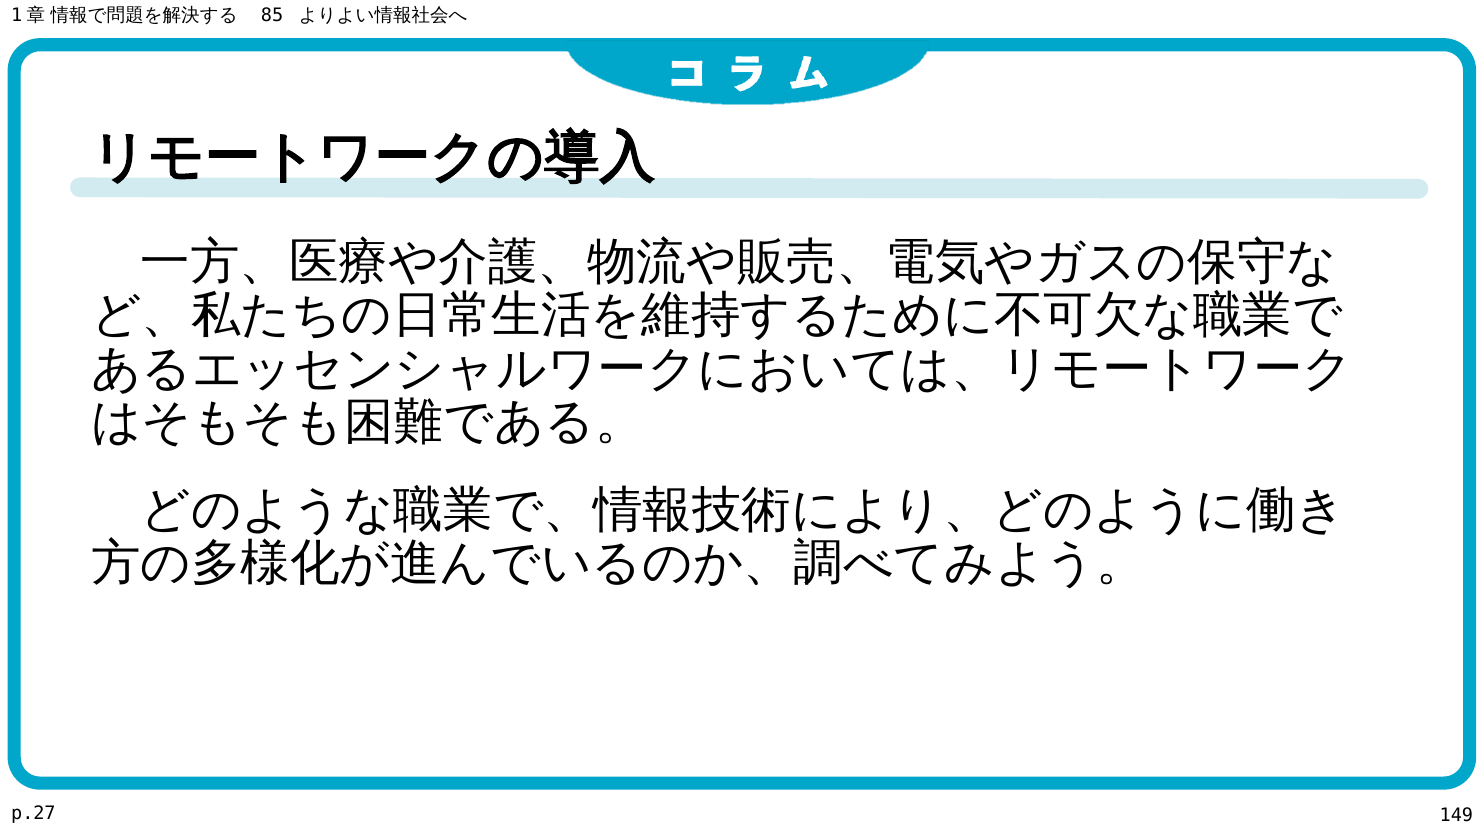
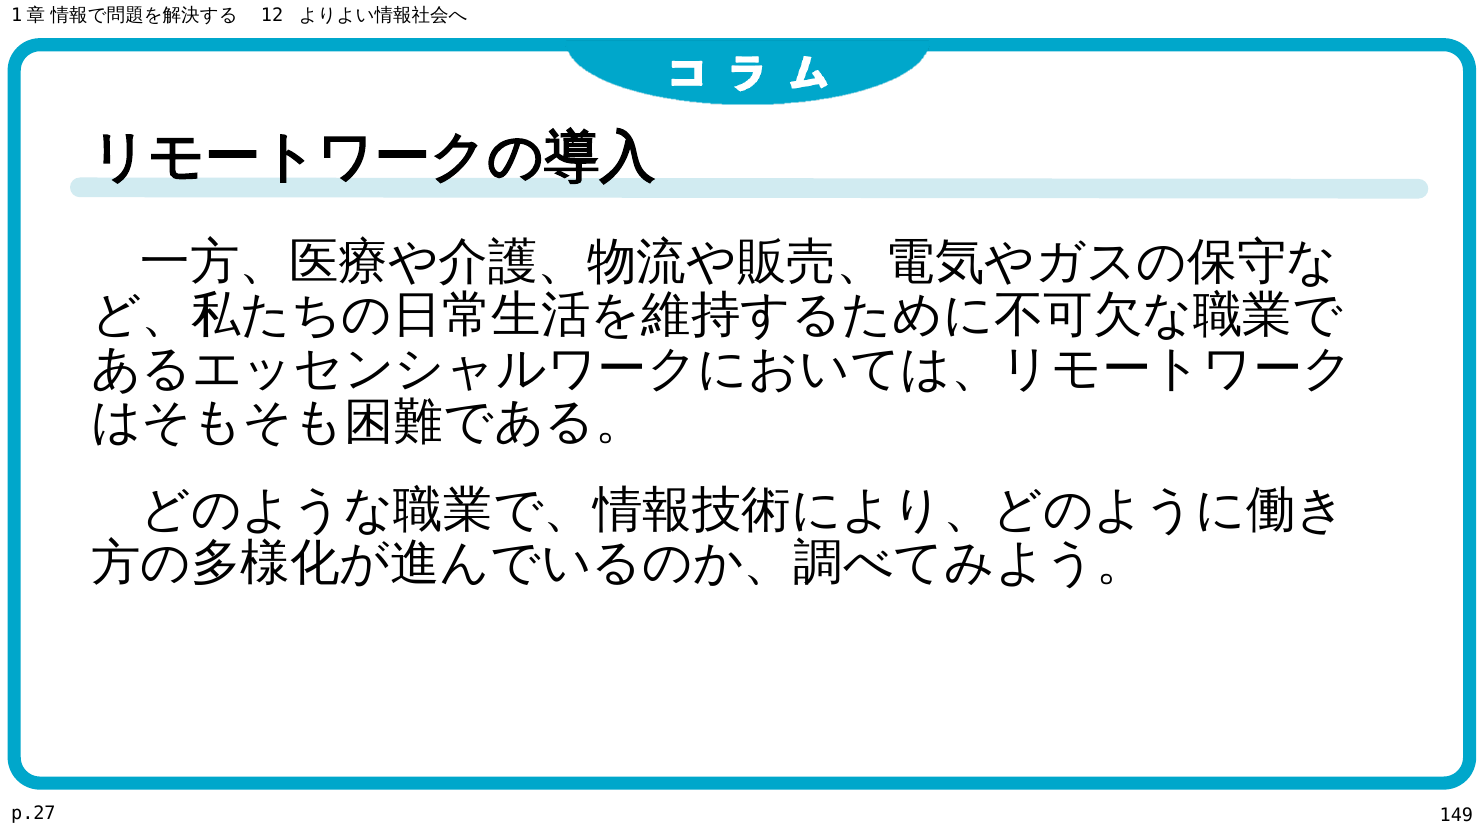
85: 85 -> 12 (272, 15)
